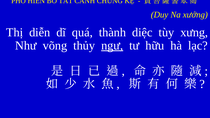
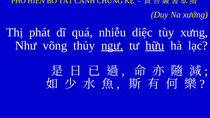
diễn: diễn -> phát (40, 32)
thành: thành -> nhiễu (112, 32)
hữu underline: none -> present (155, 46)
